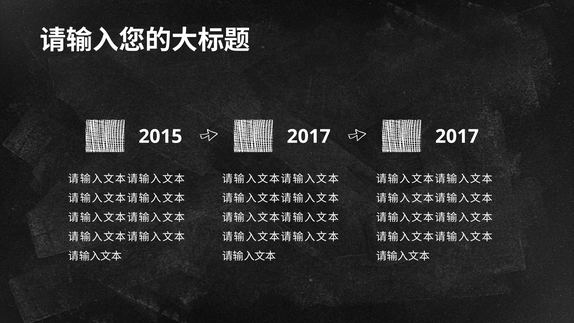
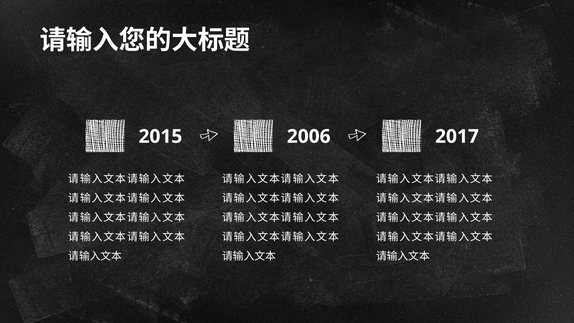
2015 2017: 2017 -> 2006 (309, 136)
